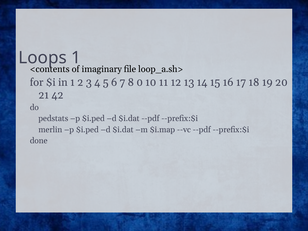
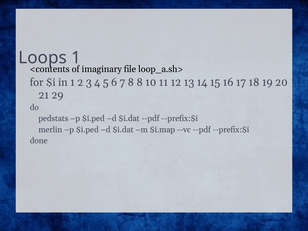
8 0: 0 -> 8 (140, 82)
42: 42 -> 29 (57, 95)
